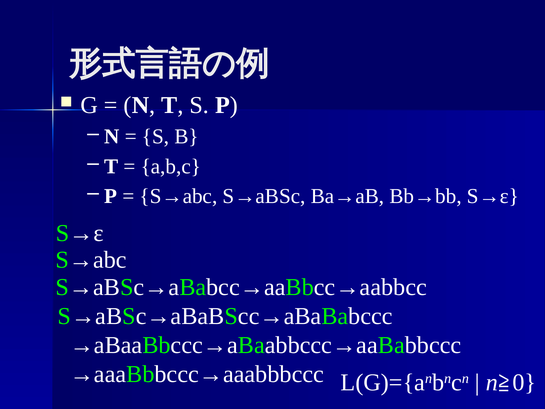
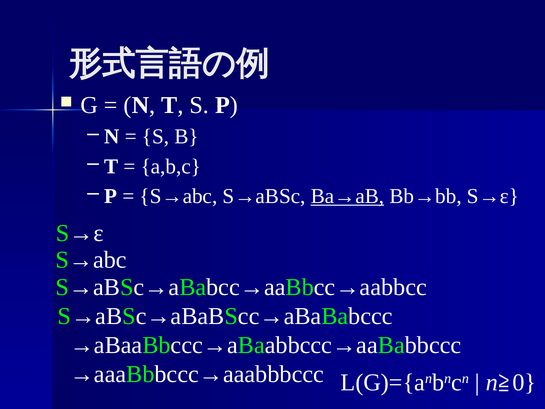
Ba→aB underline: none -> present (347, 196)
